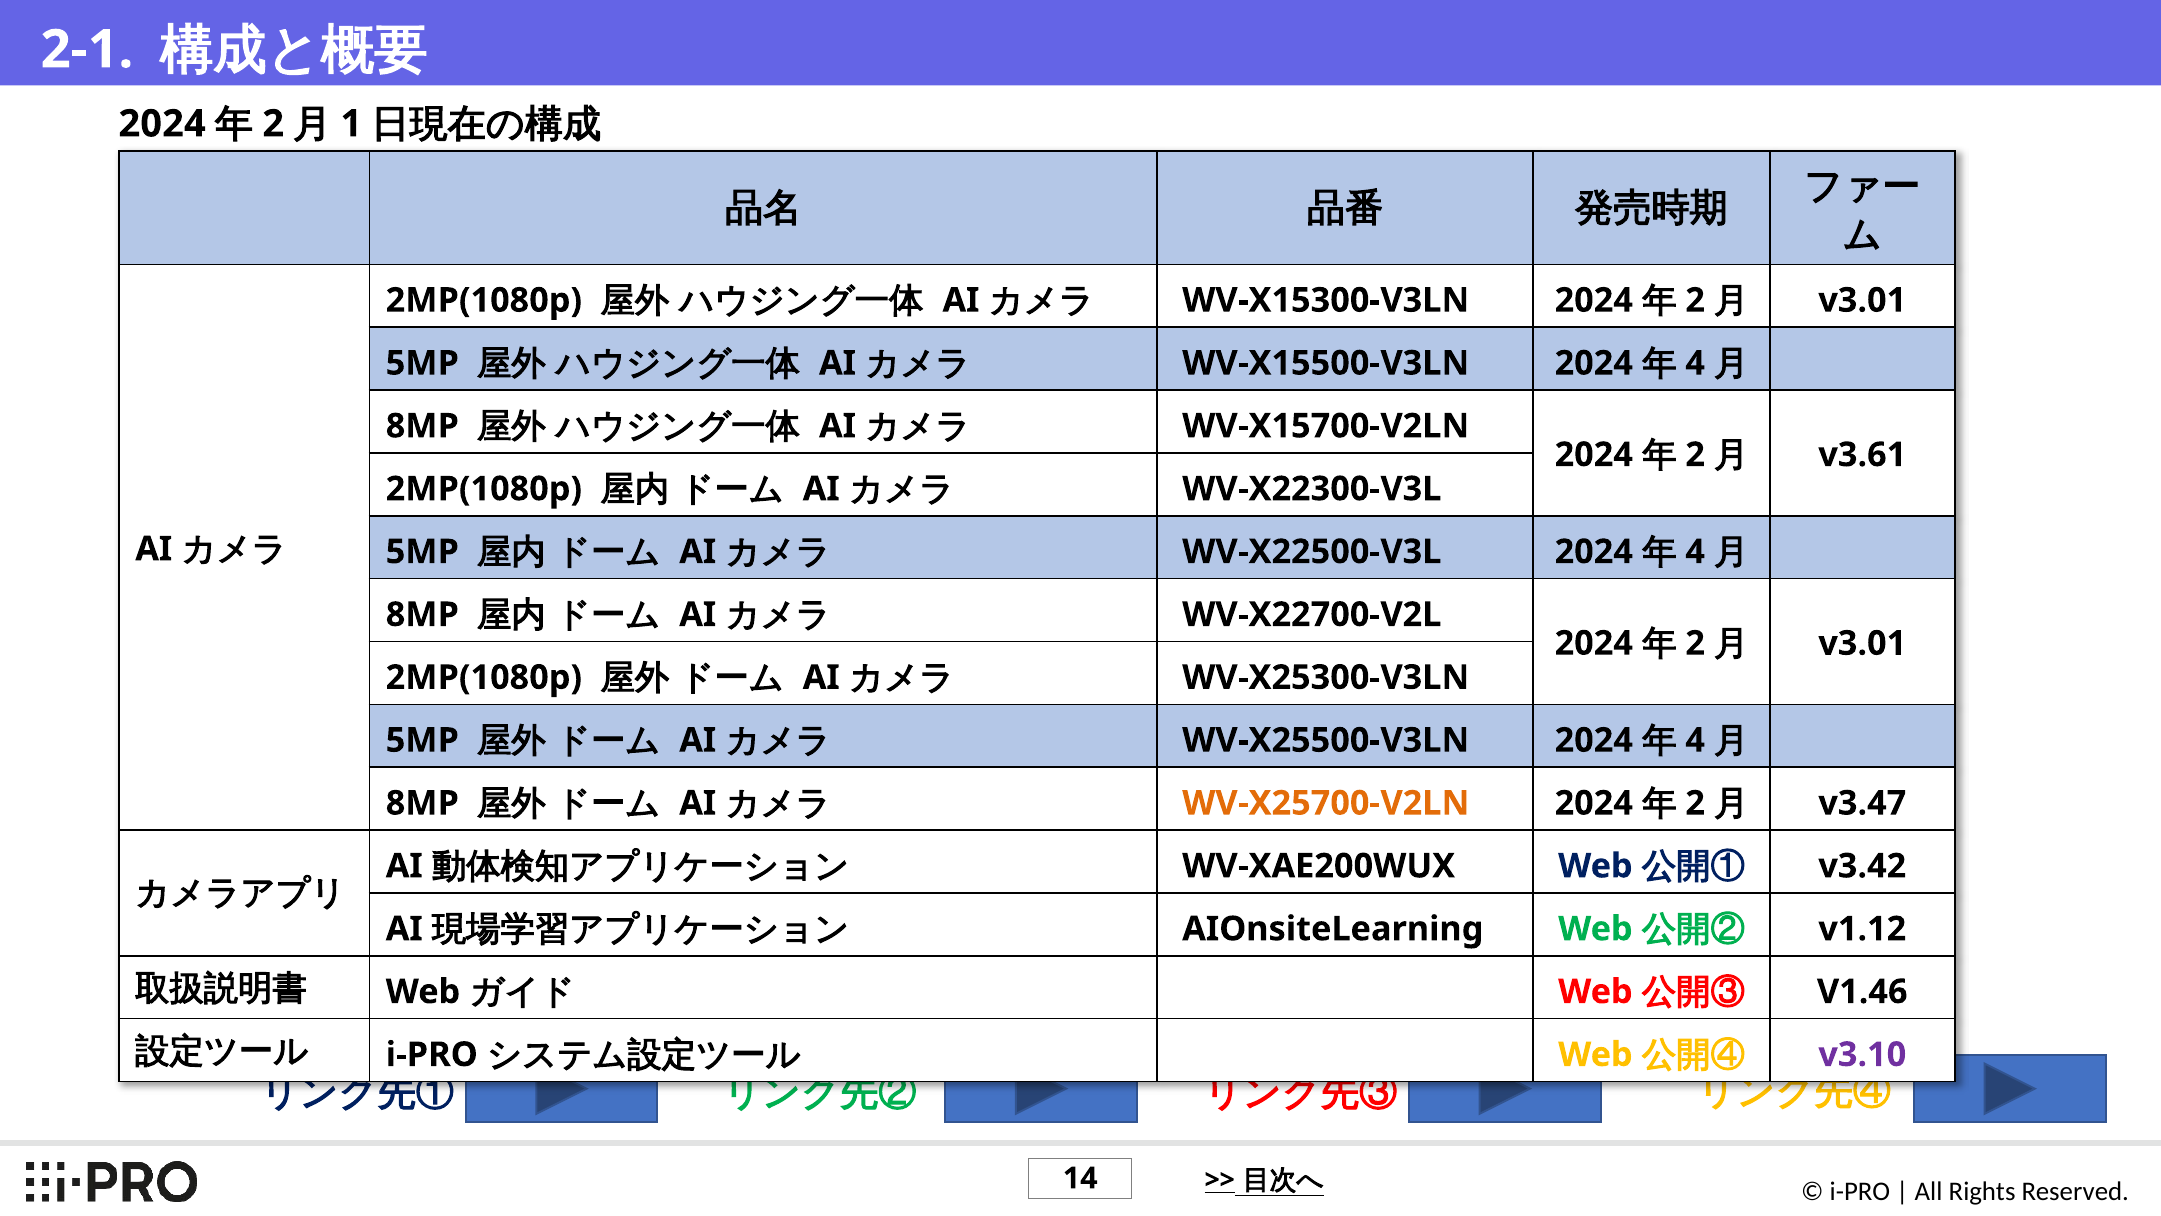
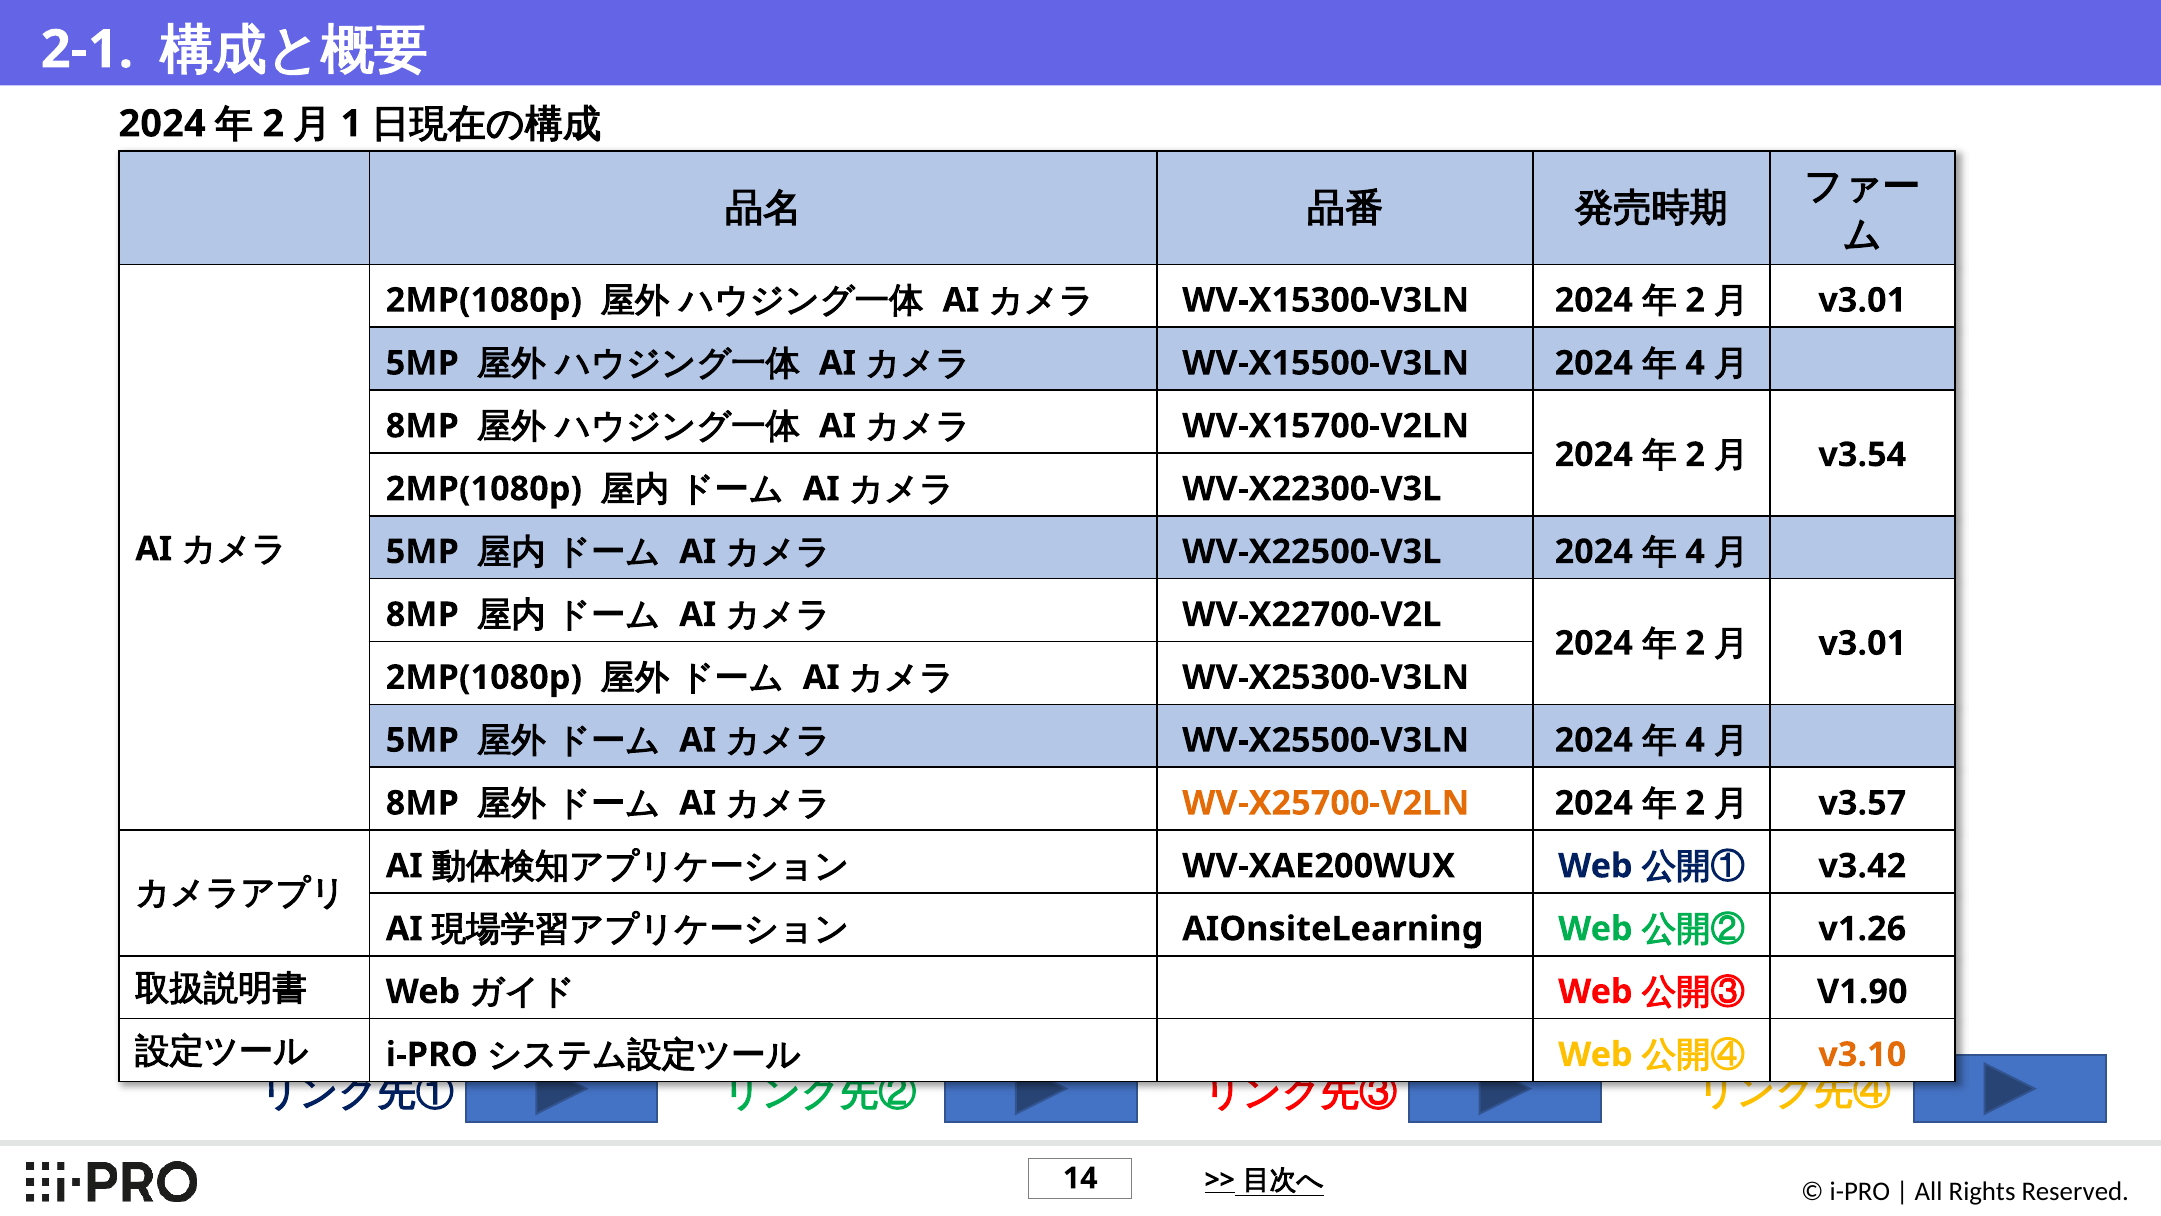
v3.61: v3.61 -> v3.54 (1862, 455)
v3.47: v3.47 -> v3.57 (1862, 803)
v1.12: v1.12 -> v1.26 (1862, 929)
V1.46: V1.46 -> V1.90 (1862, 991)
v3.10 colour: purple -> orange (1862, 1054)
